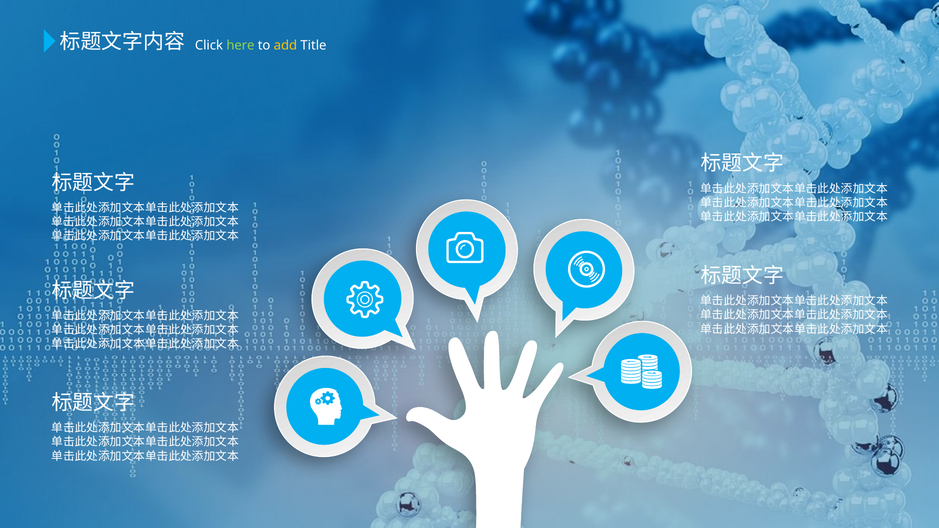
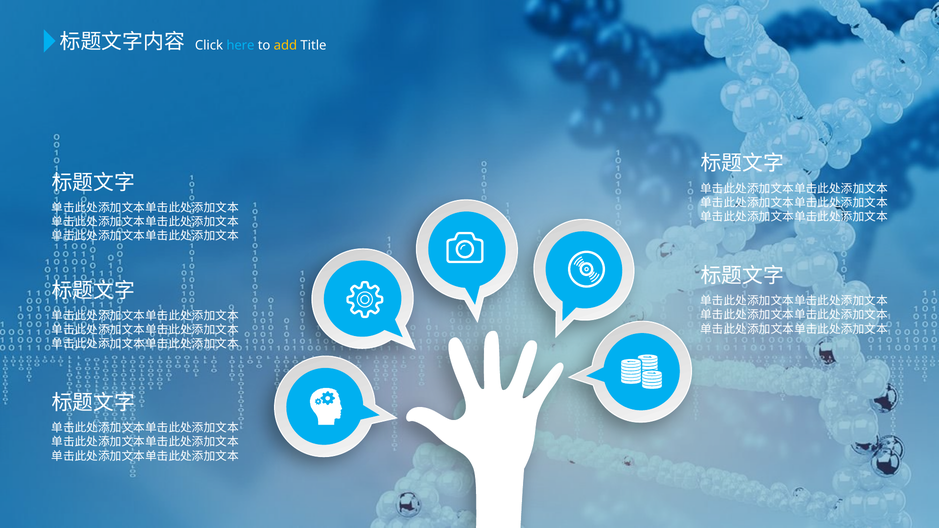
here colour: light green -> light blue (240, 45)
